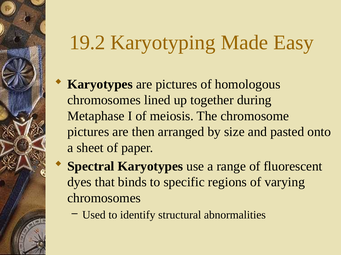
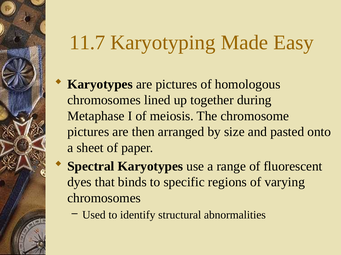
19.2: 19.2 -> 11.7 (87, 43)
